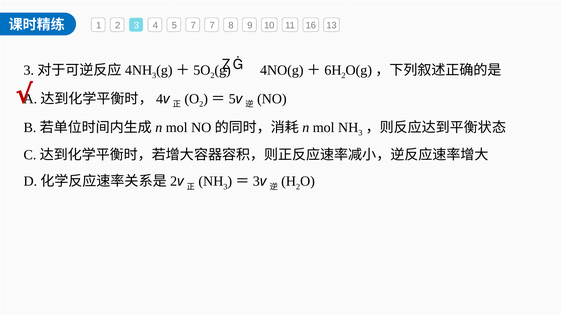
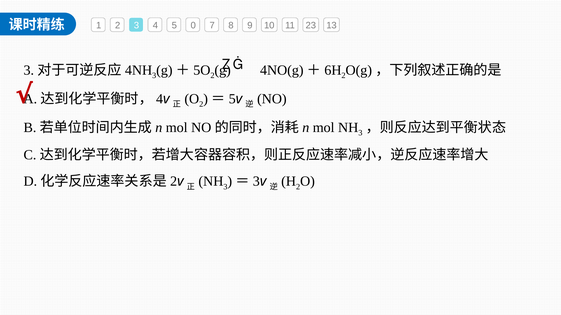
5 7: 7 -> 0 (193, 25)
16: 16 -> 23 (311, 25)
